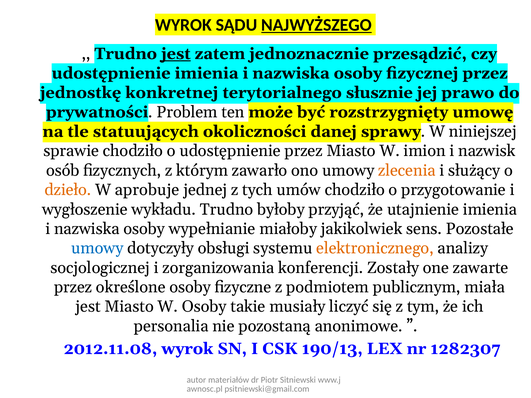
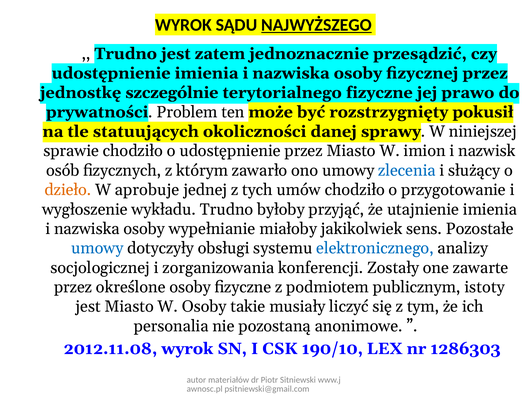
jest underline: present -> none (176, 54)
konkretnej: konkretnej -> szczególnie (172, 93)
terytorialnego słusznie: słusznie -> fizyczne (379, 93)
umowę: umowę -> pokusił (483, 112)
zlecenia colour: orange -> blue (407, 171)
elektronicznego colour: orange -> blue (375, 248)
miała: miała -> istoty (485, 287)
190/13: 190/13 -> 190/10 (332, 349)
1282307: 1282307 -> 1286303 (465, 349)
